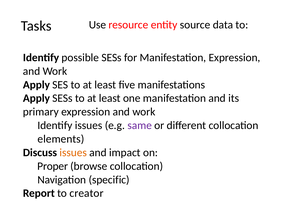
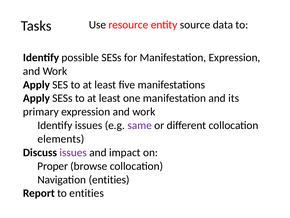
issues colour: orange -> purple (73, 152)
Navigation specific: specific -> entities (109, 179)
to creator: creator -> entities (87, 193)
